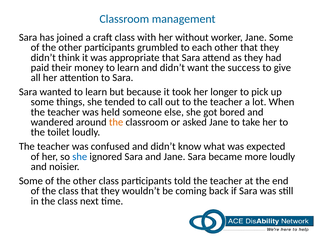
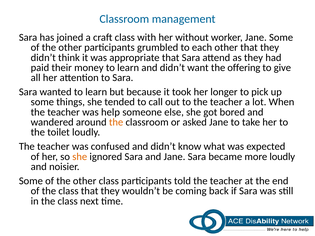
success: success -> offering (244, 68)
held: held -> help (110, 112)
she colour: blue -> orange (80, 157)
